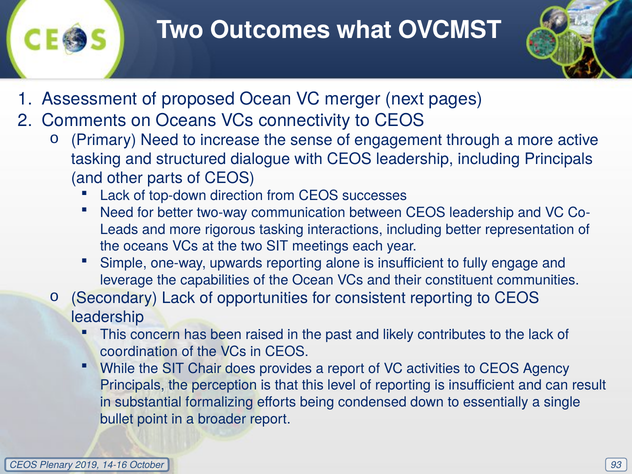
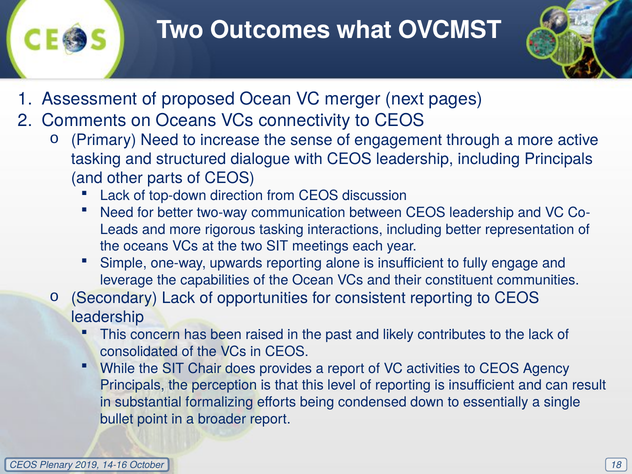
successes: successes -> discussion (375, 196)
coordination: coordination -> consolidated (139, 352)
93: 93 -> 18 (616, 465)
